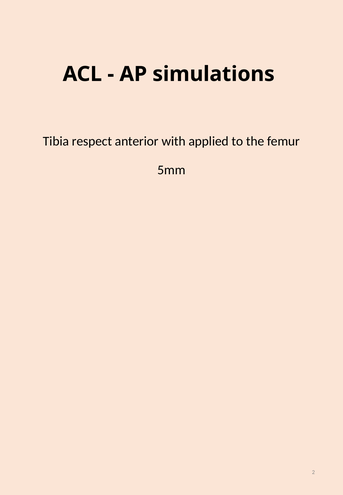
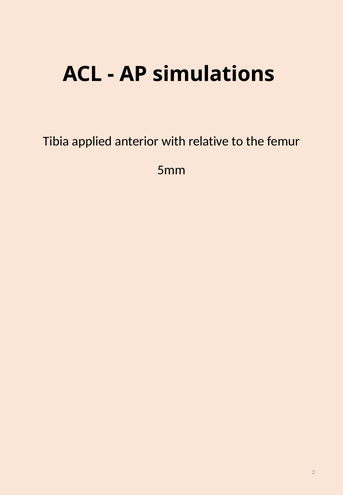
respect: respect -> applied (92, 141)
applied: applied -> relative (209, 141)
